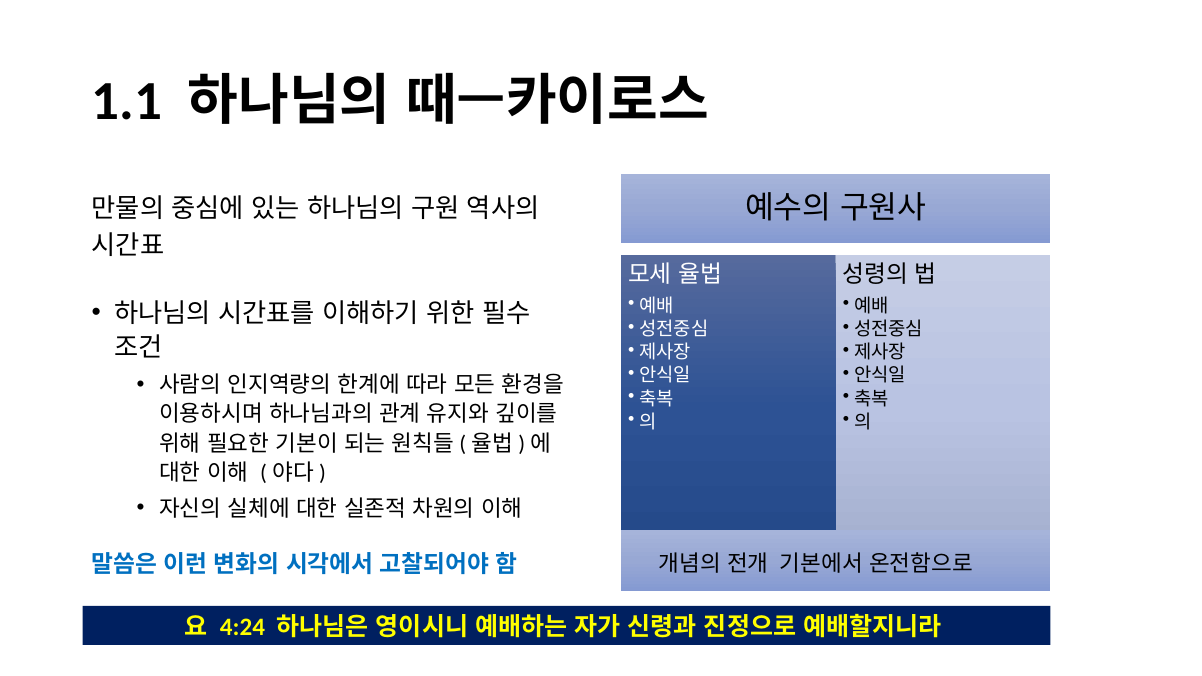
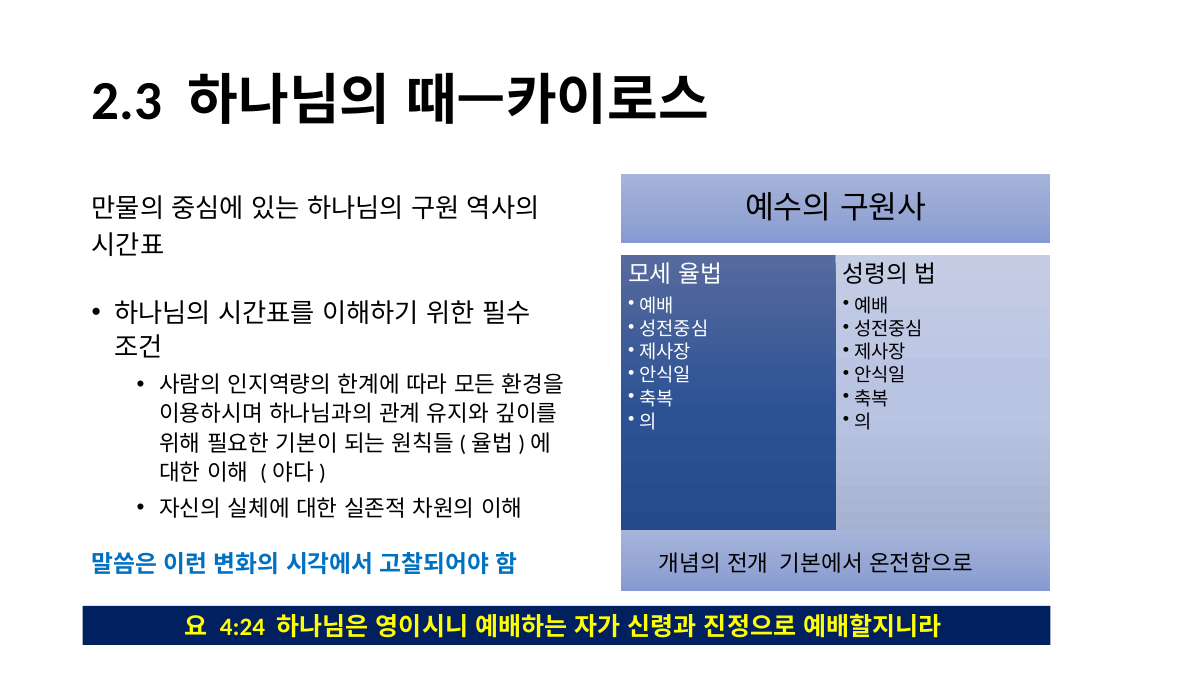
1.1: 1.1 -> 2.3 (127, 101)
